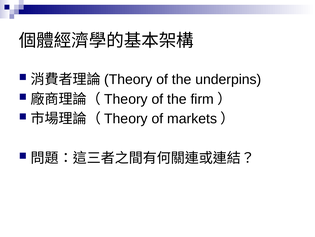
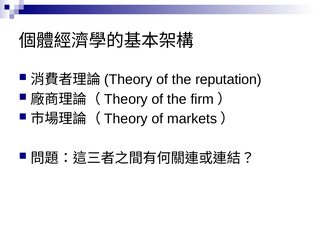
underpins: underpins -> reputation (228, 79)
